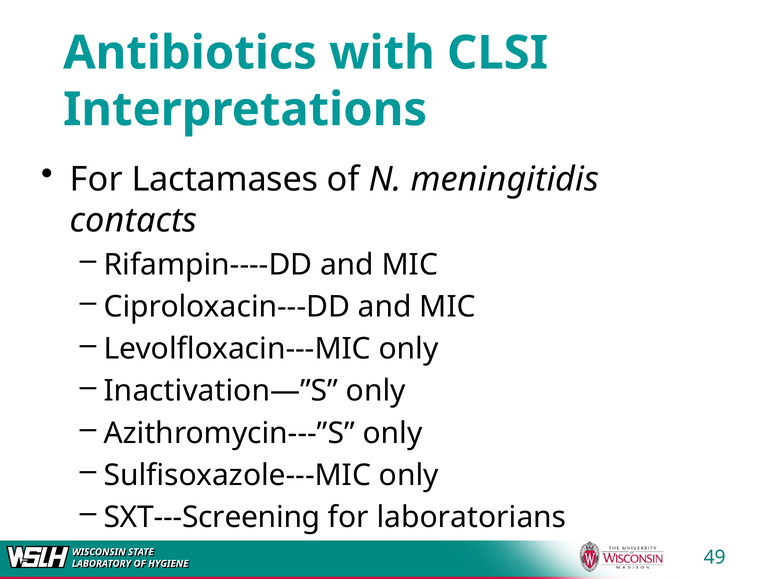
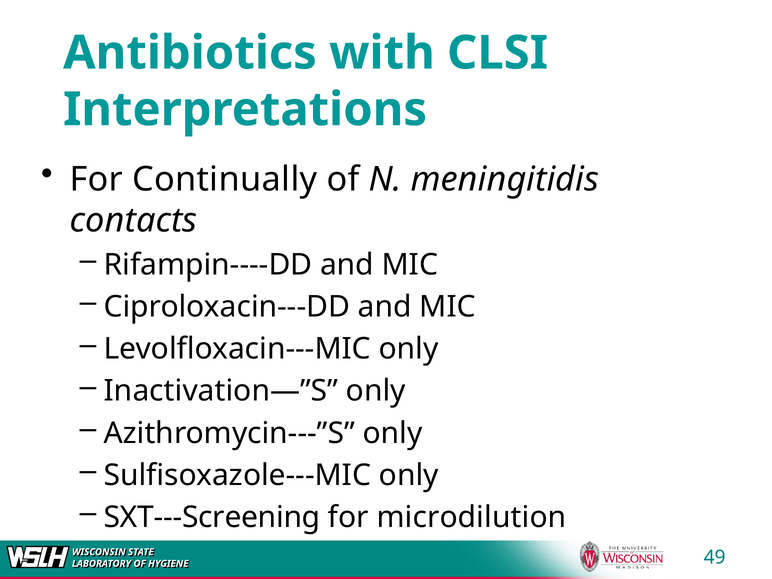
Lactamases: Lactamases -> Continually (225, 179)
laboratorians: laboratorians -> microdilution (471, 517)
